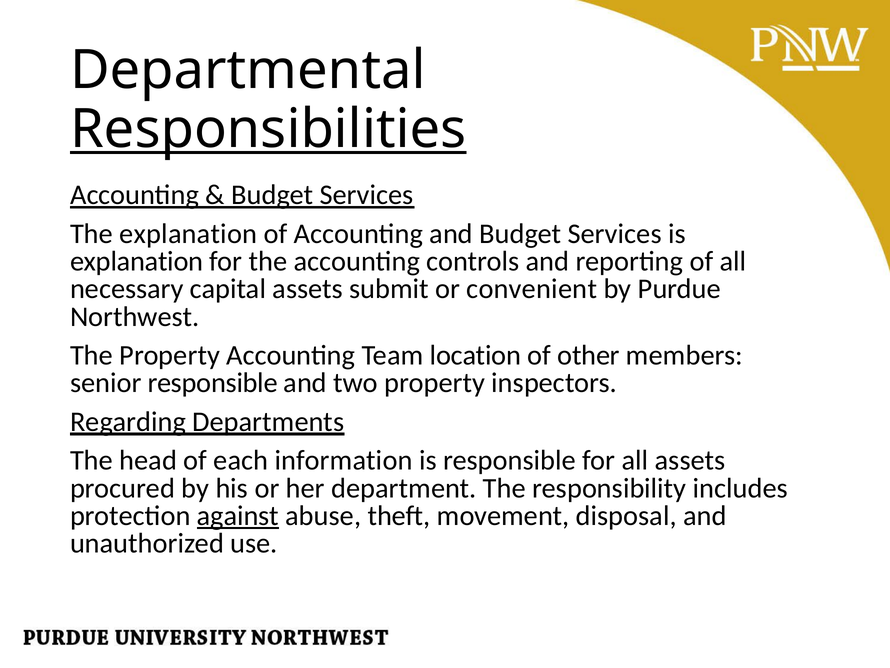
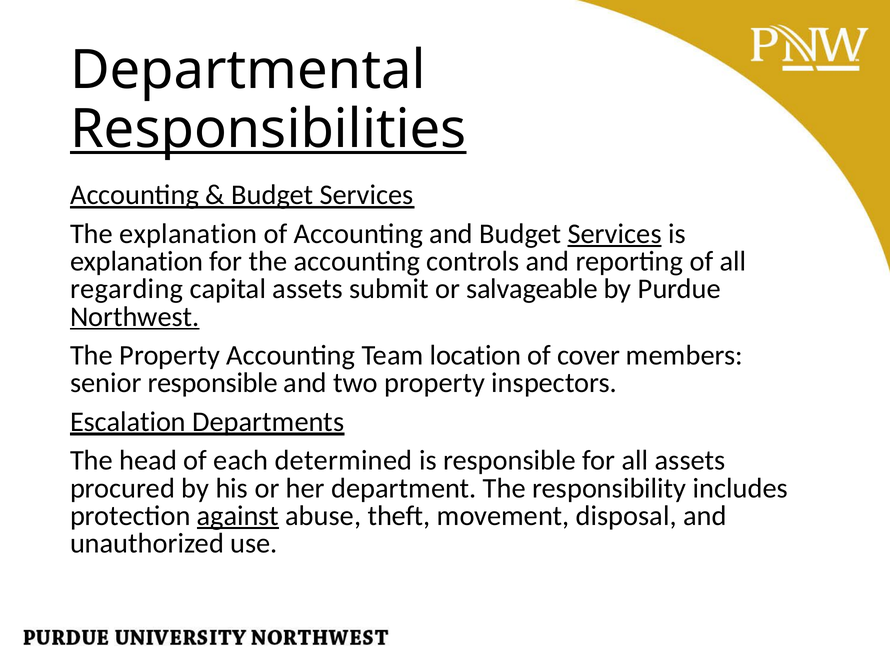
Services underline: none -> present (615, 234)
necessary: necessary -> regarding (127, 289)
convenient: convenient -> salvageable (532, 289)
Northwest underline: none -> present (135, 316)
other: other -> cover (589, 355)
Regarding: Regarding -> Escalation (128, 421)
information: information -> determined (343, 460)
